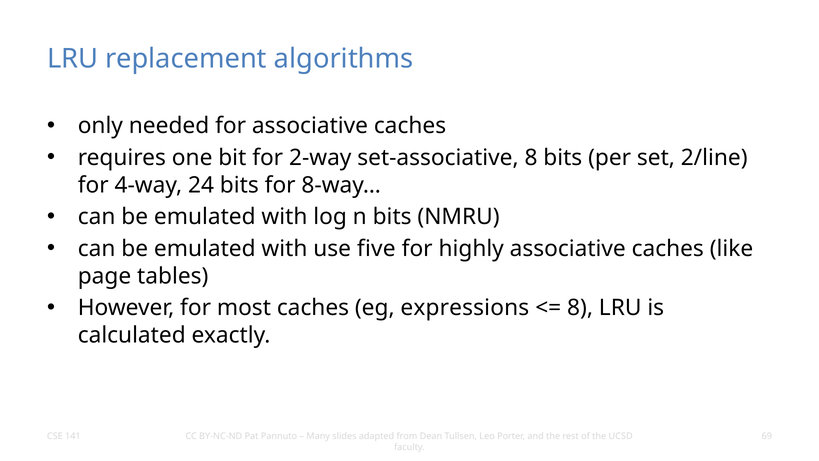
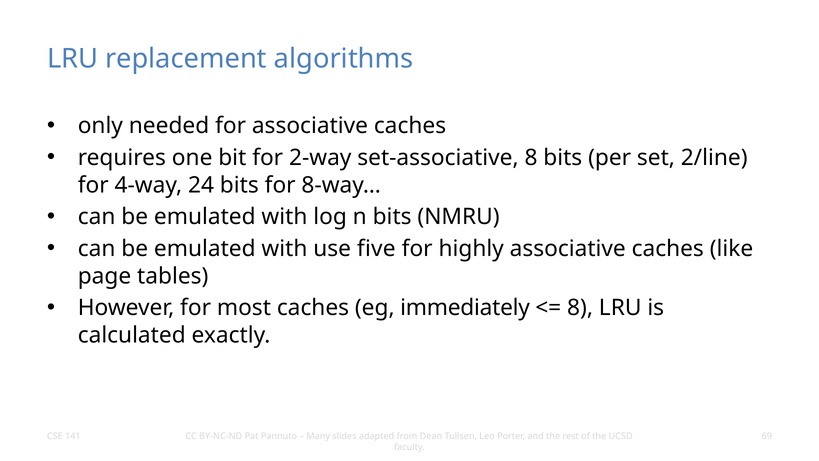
expressions: expressions -> immediately (465, 308)
